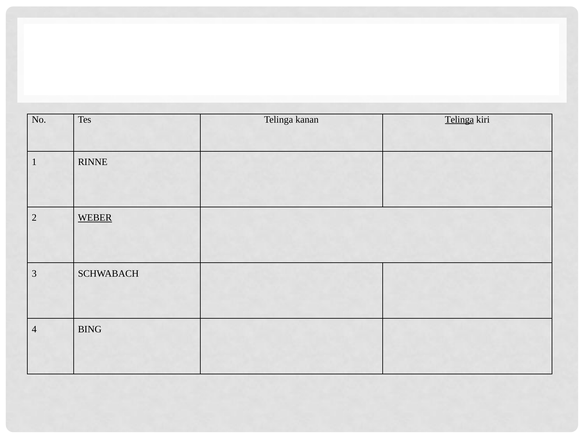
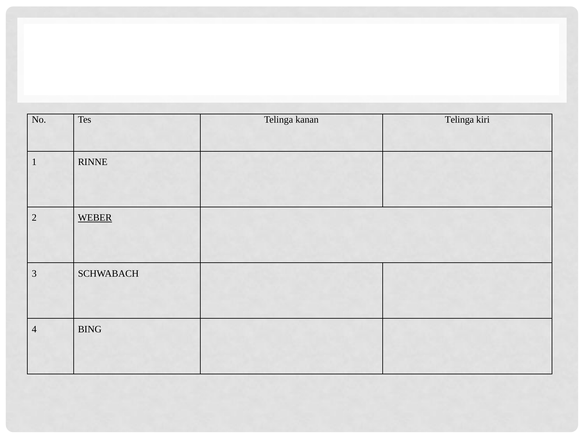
Telinga underline: present -> none (459, 120)
